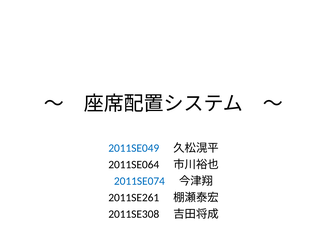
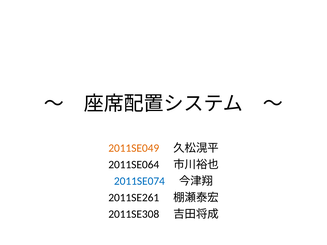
2011SE049 colour: blue -> orange (134, 148)
